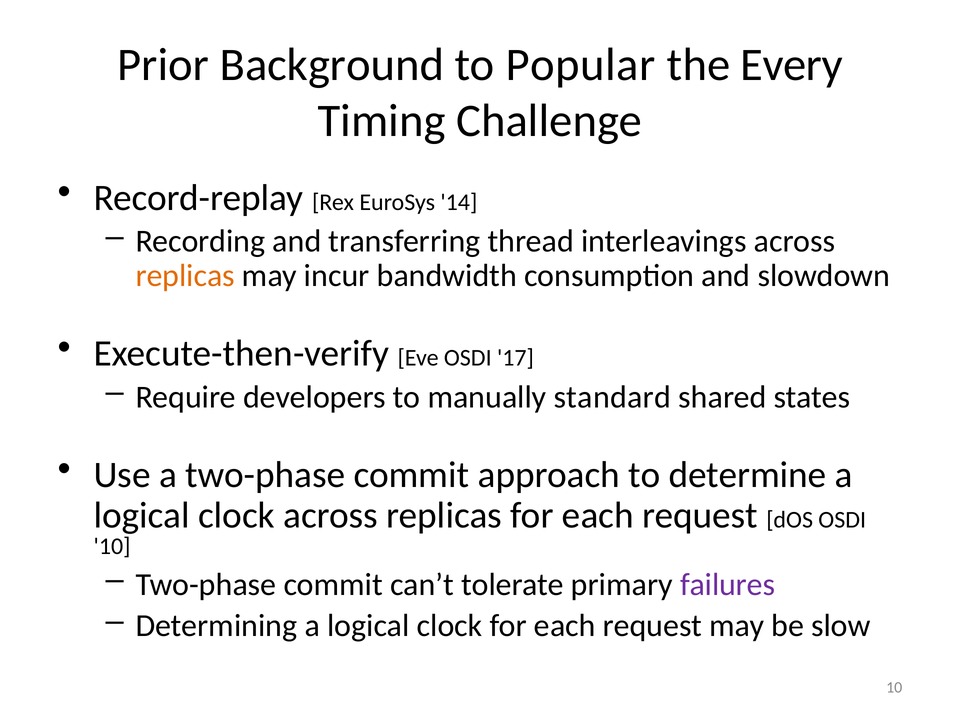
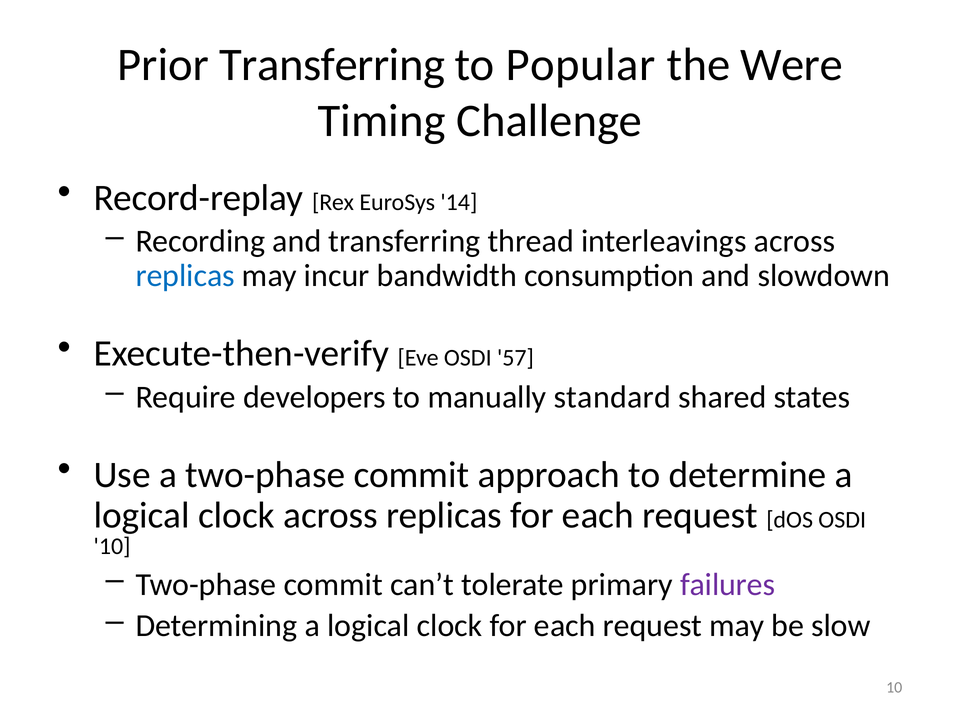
Prior Background: Background -> Transferring (332, 65)
Every: Every -> Were (792, 65)
replicas colour: orange -> blue (185, 276)
17: 17 -> 57 (515, 358)
